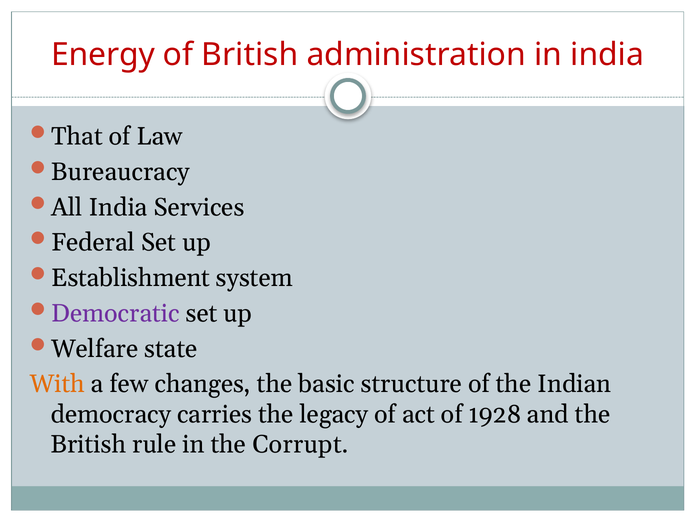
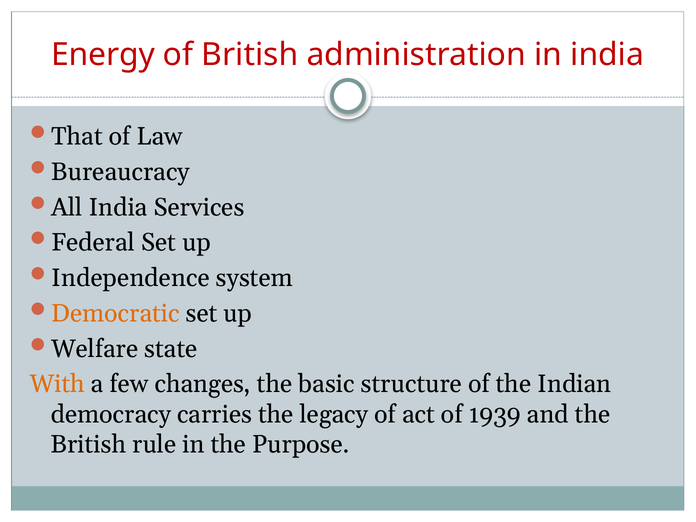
Establishment: Establishment -> Independence (131, 278)
Democratic colour: purple -> orange (115, 313)
1928: 1928 -> 1939 (495, 414)
Corrupt: Corrupt -> Purpose (301, 444)
